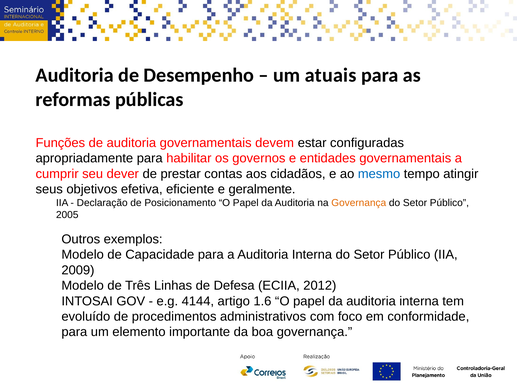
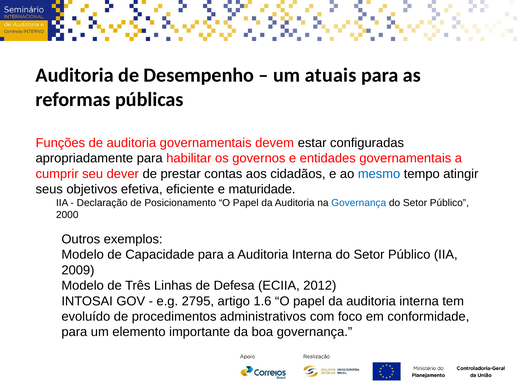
geralmente: geralmente -> maturidade (262, 190)
Governança colour: orange -> blue (359, 203)
2005: 2005 -> 2000 (67, 215)
4144: 4144 -> 2795 (198, 302)
